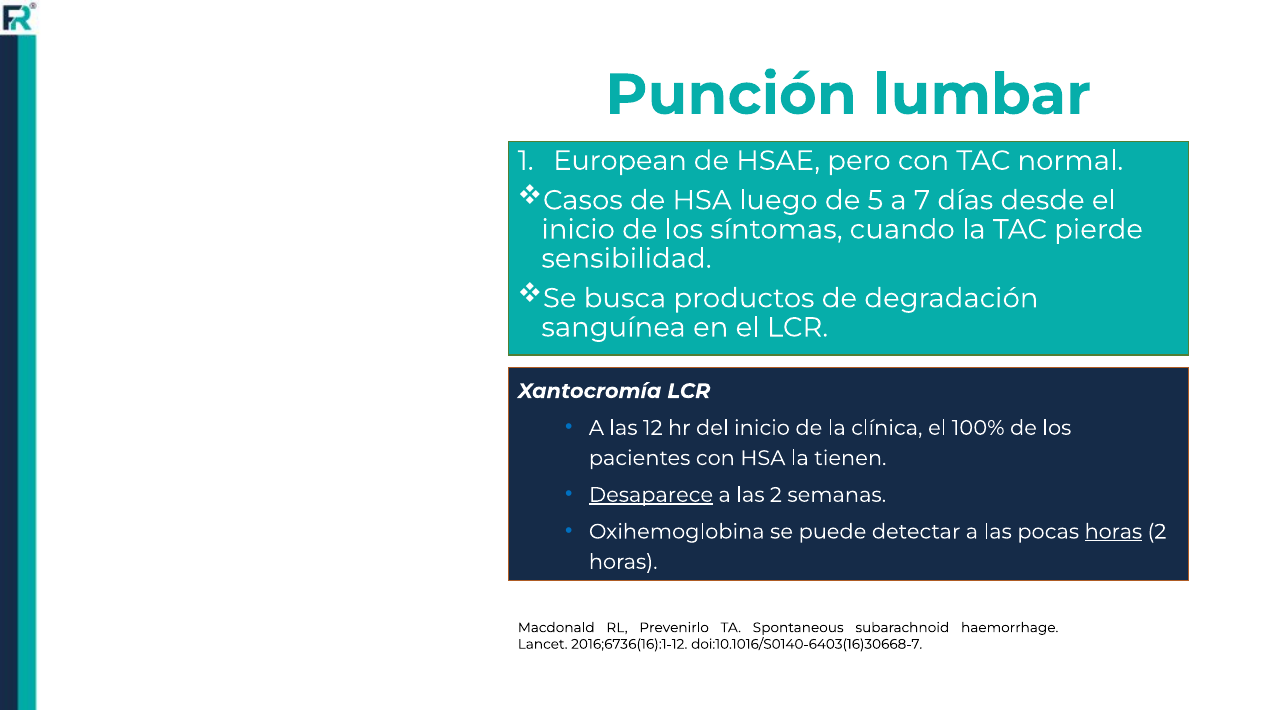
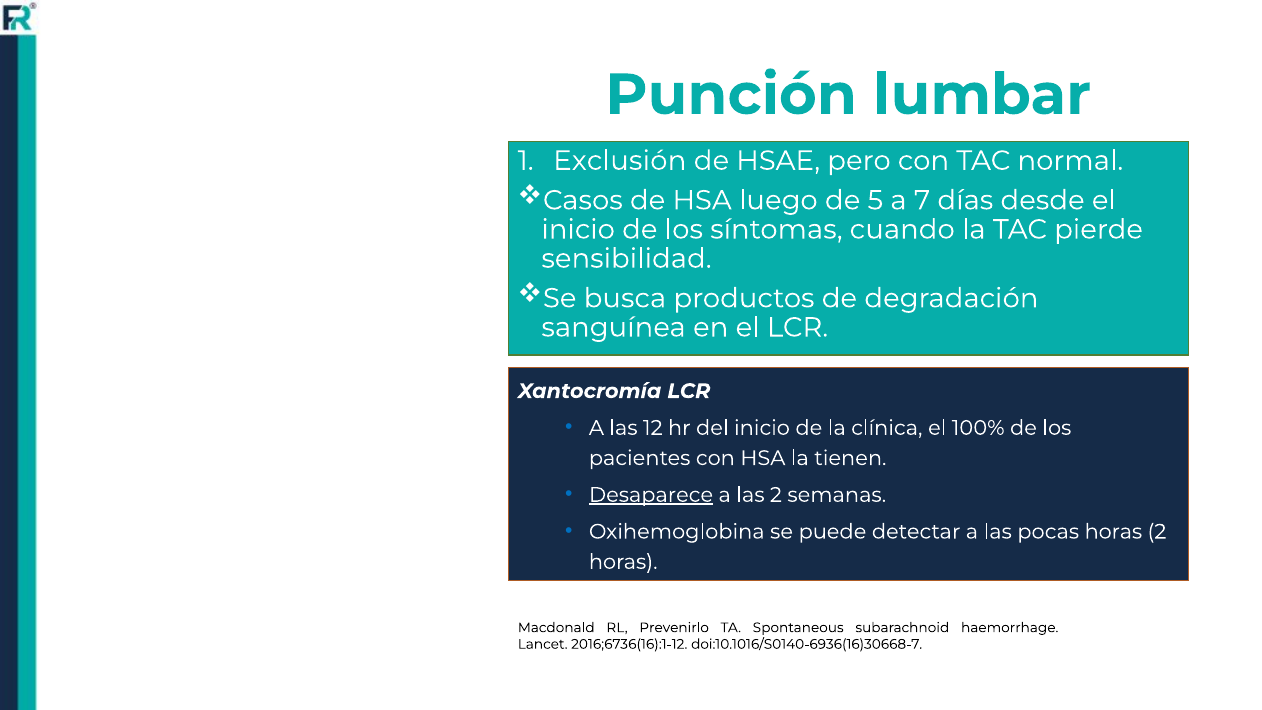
European: European -> Exclusión (620, 161)
horas underline: present -> none (1113, 532)
doi:10.1016/S0140-6403(16)30668-7: doi:10.1016/S0140-6403(16)30668-7 -> doi:10.1016/S0140-6936(16)30668-7 (807, 644)
